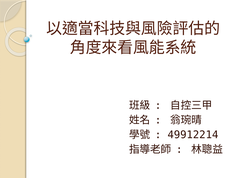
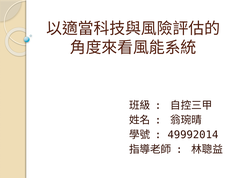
49912214: 49912214 -> 49992014 (193, 135)
